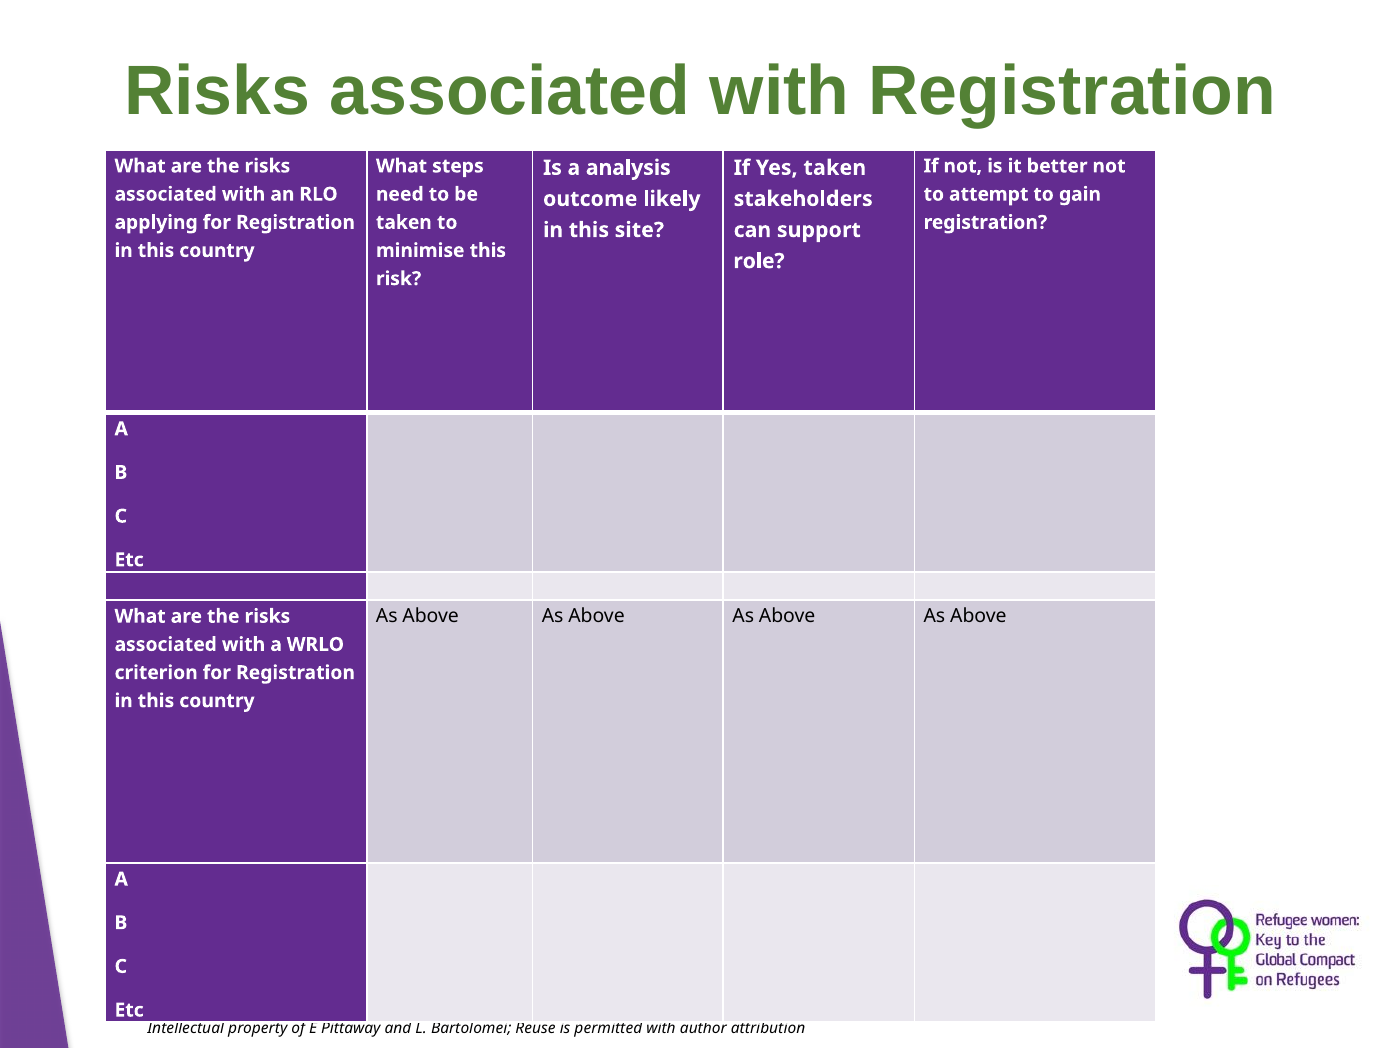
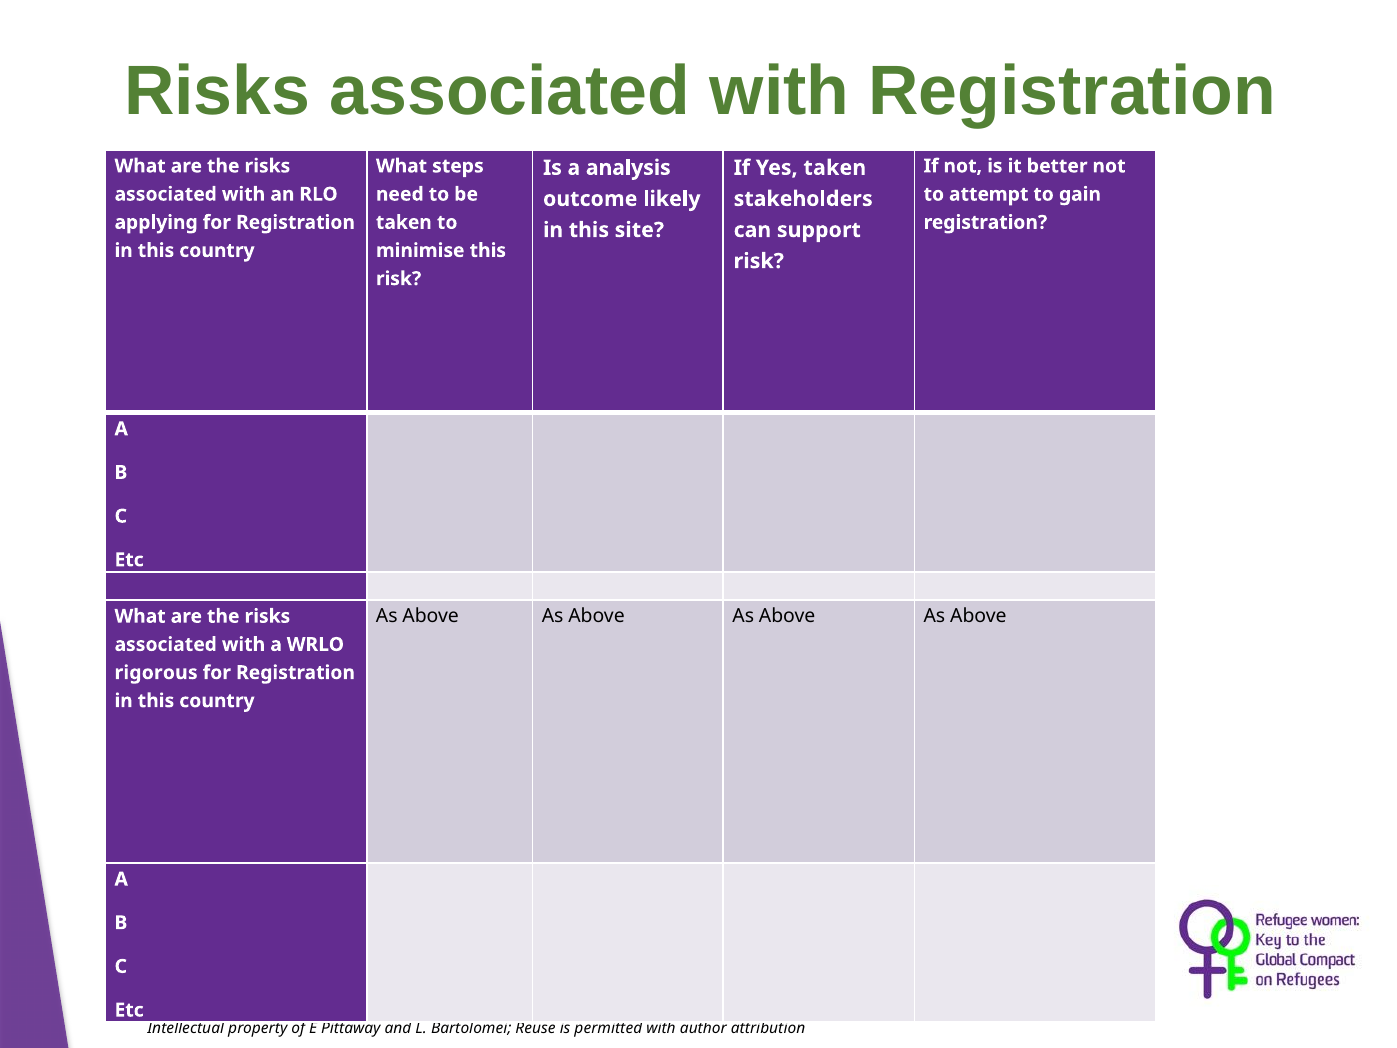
role: role -> risk (759, 261)
criterion: criterion -> rigorous (156, 673)
